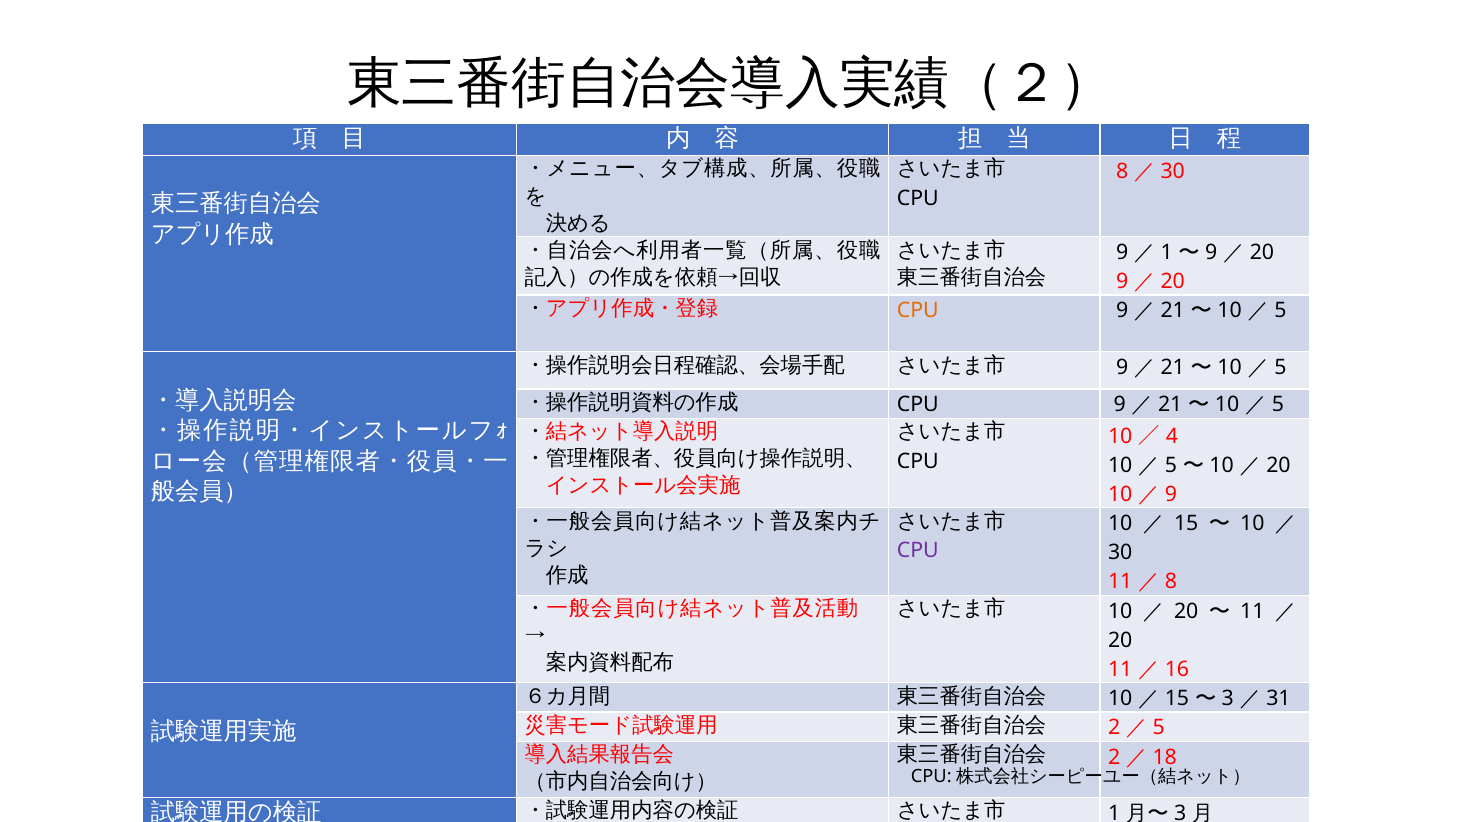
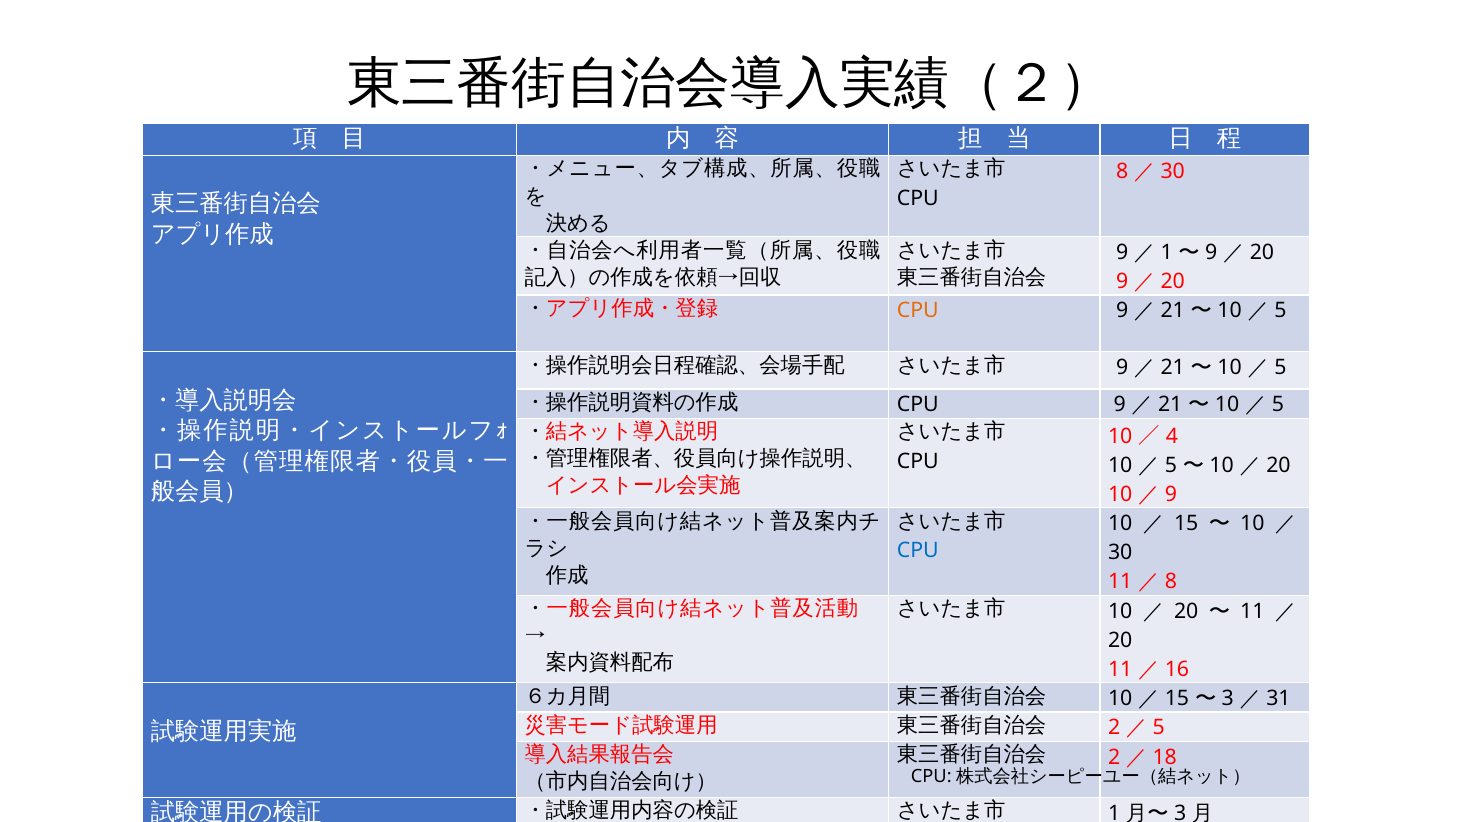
CPU colour: purple -> blue (918, 550)
